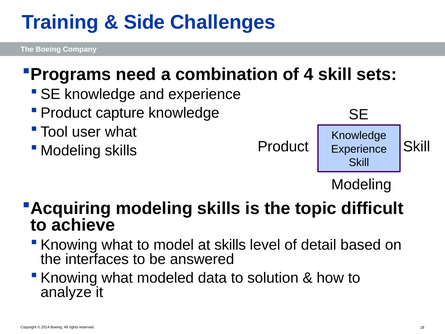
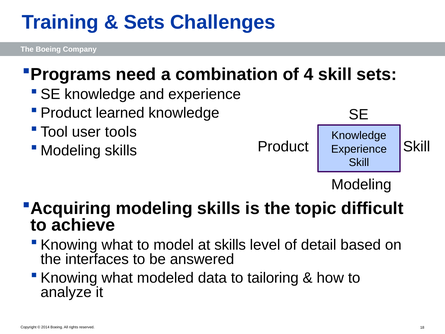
Side: Side -> Sets (144, 22)
capture: capture -> learned (120, 113)
user what: what -> tools (121, 132)
solution: solution -> tailoring (273, 278)
